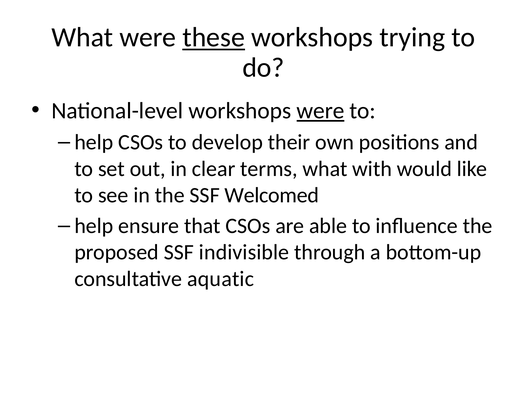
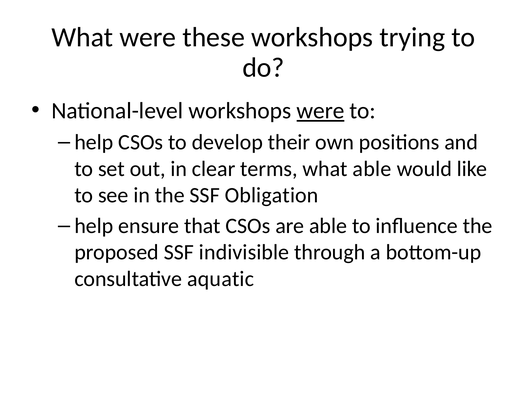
these underline: present -> none (214, 37)
what with: with -> able (372, 168)
Welcomed: Welcomed -> Obligation (272, 195)
